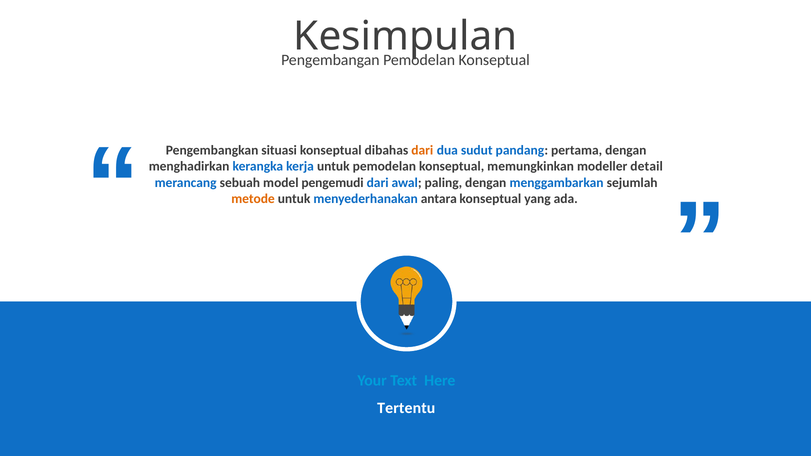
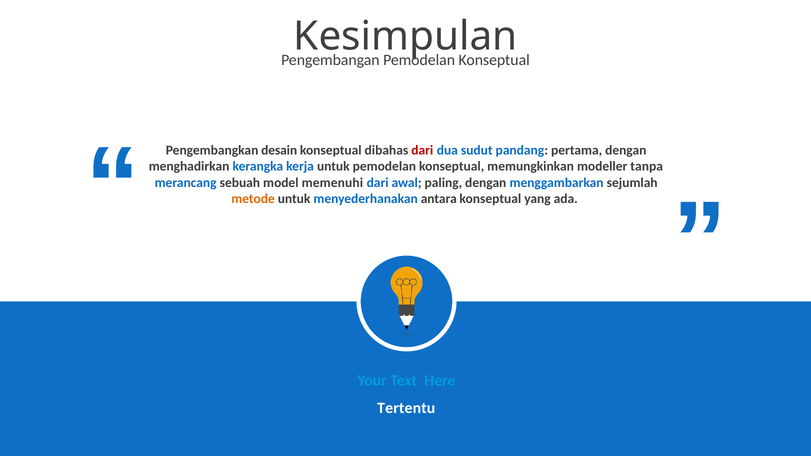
situasi: situasi -> desain (279, 150)
dari colour: orange -> red (422, 150)
detail: detail -> tanpa (647, 167)
pengemudi: pengemudi -> memenuhi (332, 183)
